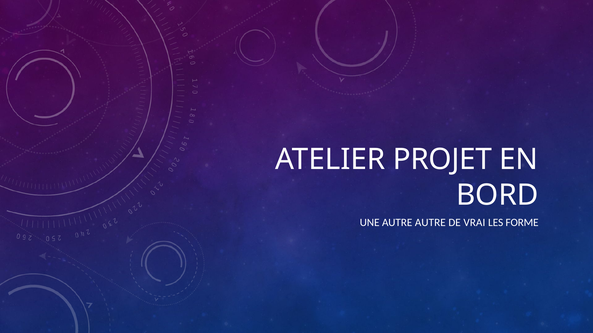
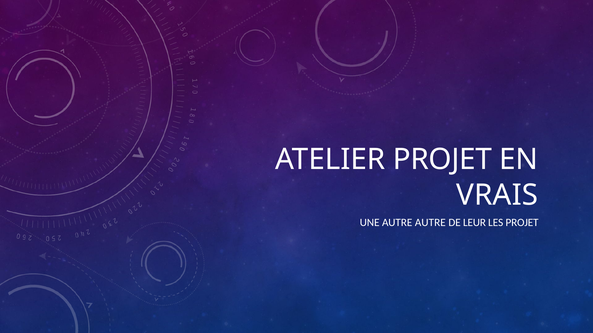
BORD: BORD -> VRAIS (497, 195)
VRAI: VRAI -> LEUR (474, 223)
LES FORME: FORME -> PROJET (522, 223)
